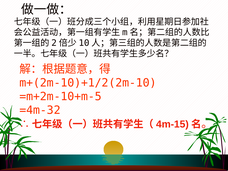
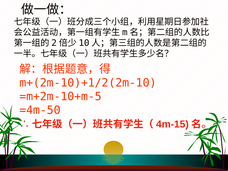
=4m-32: =4m-32 -> =4m-50 (40, 110)
